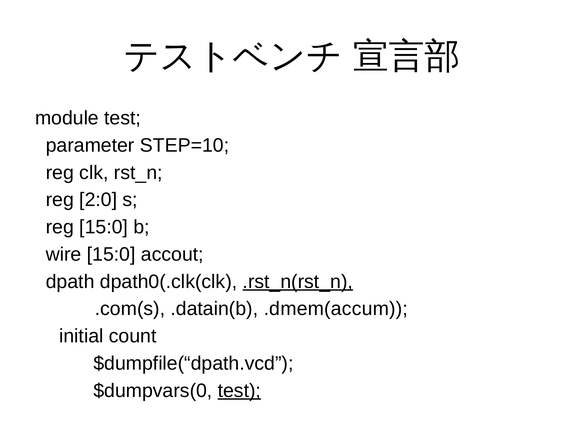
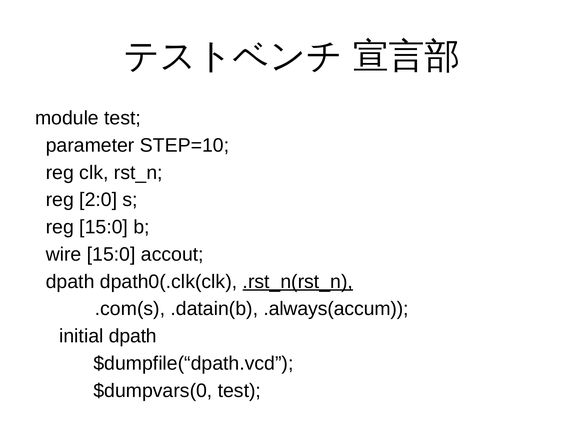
.dmem(accum: .dmem(accum -> .always(accum (336, 309)
initial count: count -> dpath (133, 336)
test underline: present -> none (239, 391)
